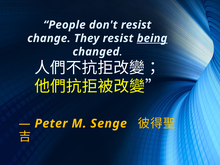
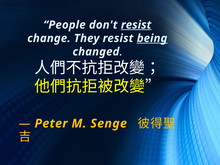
resist underline: none -> present (136, 25)
